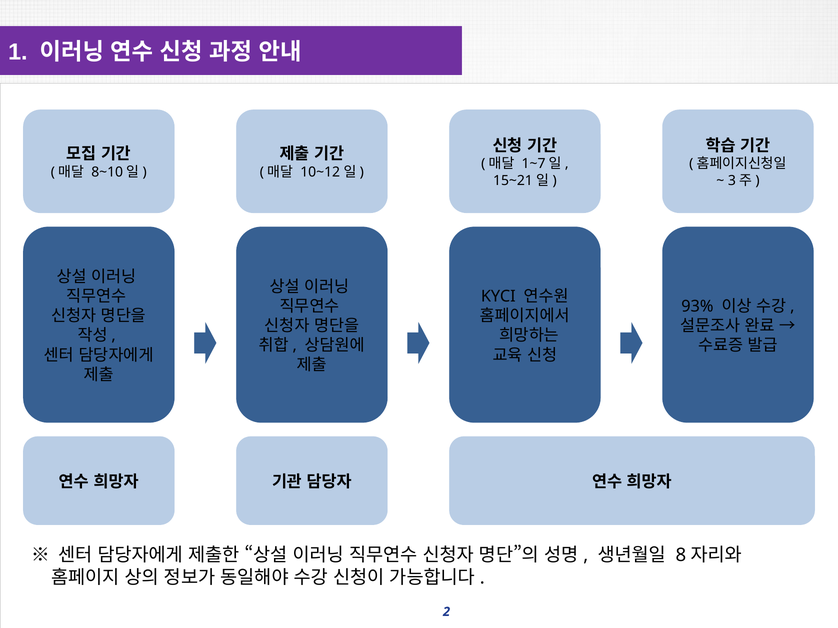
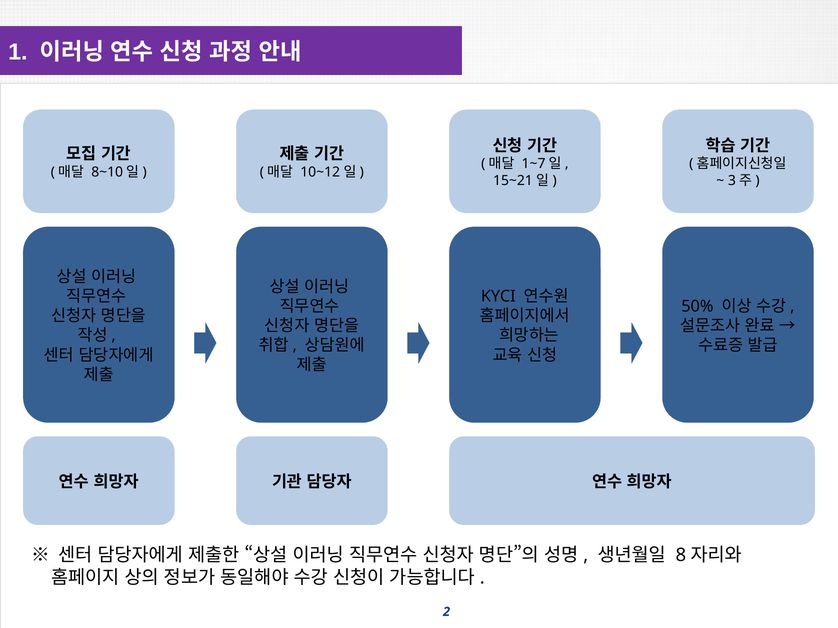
93%: 93% -> 50% (697, 306)
